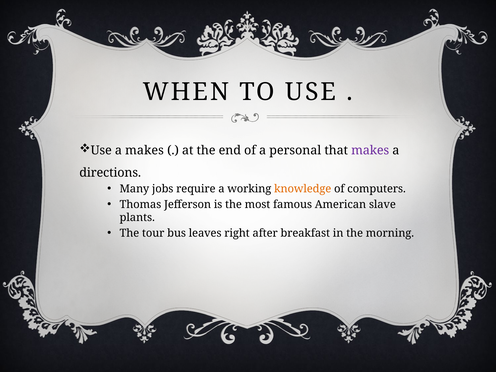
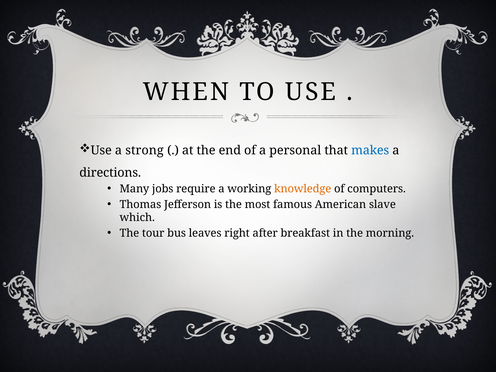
a makes: makes -> strong (144, 150)
makes colour: purple -> blue (370, 150)
plants: plants -> which (137, 218)
